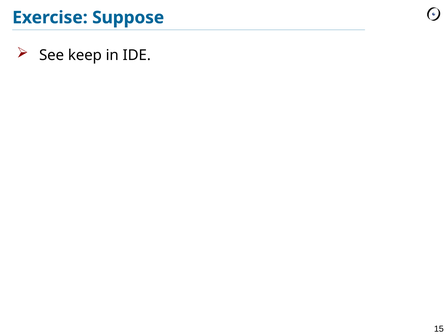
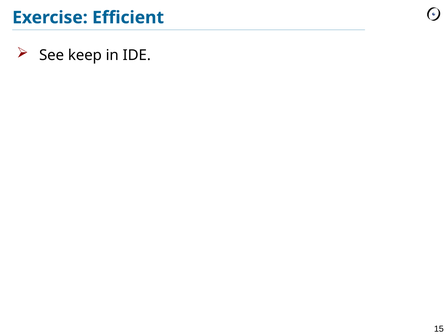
Suppose: Suppose -> Efficient (128, 18)
